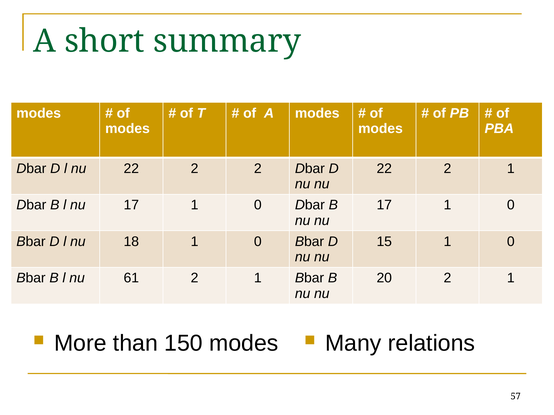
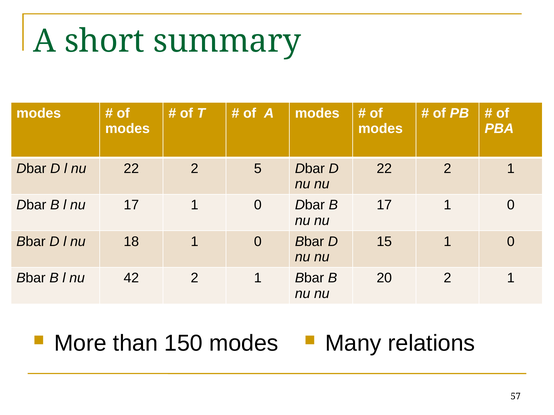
2 2: 2 -> 5 (258, 169)
61: 61 -> 42 (131, 278)
